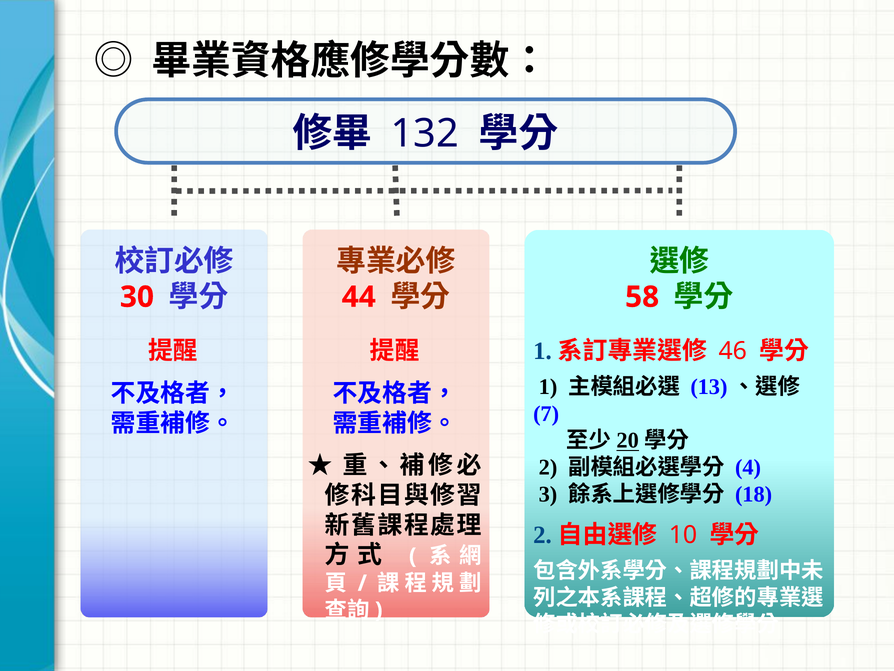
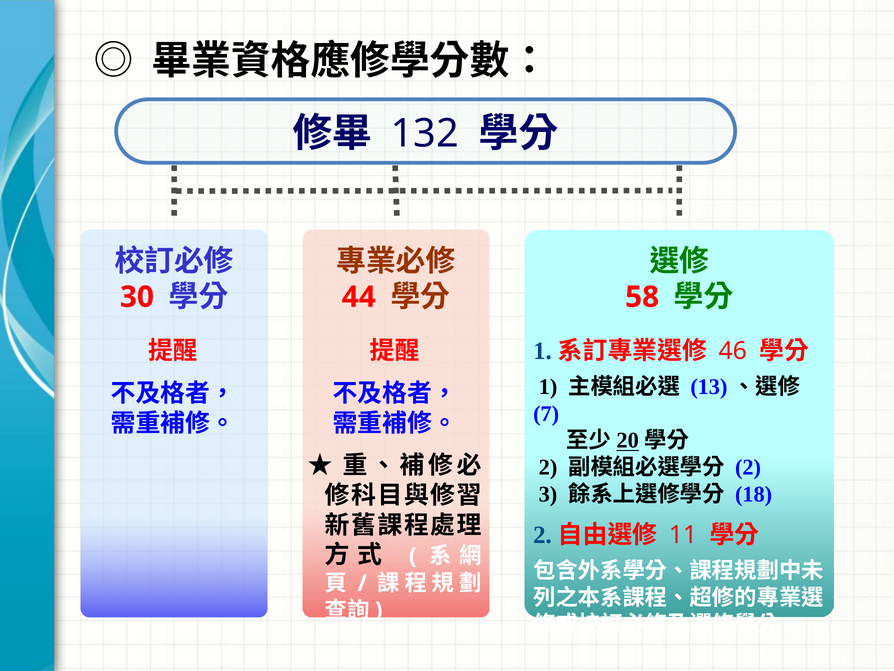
4: 4 -> 2 (748, 467)
10: 10 -> 11 (683, 535)
